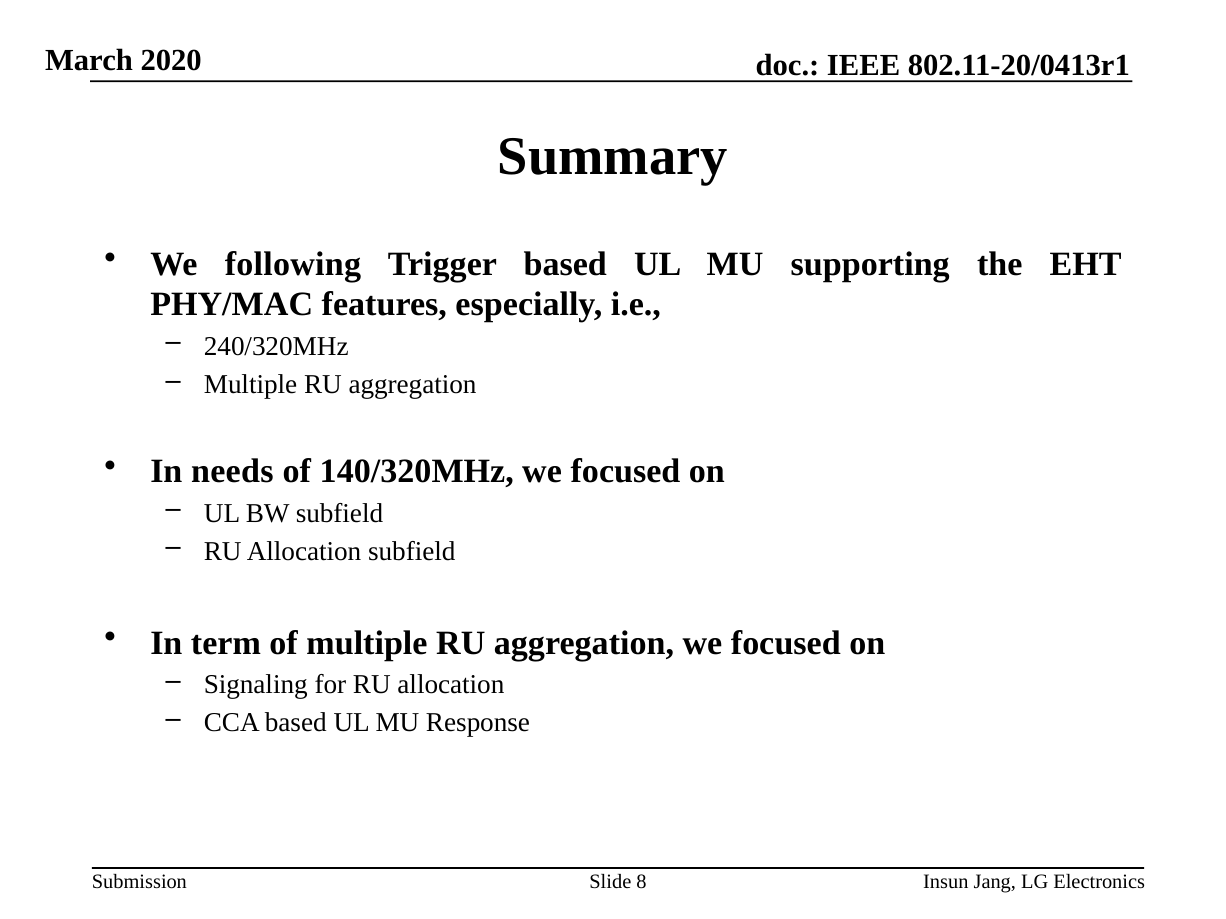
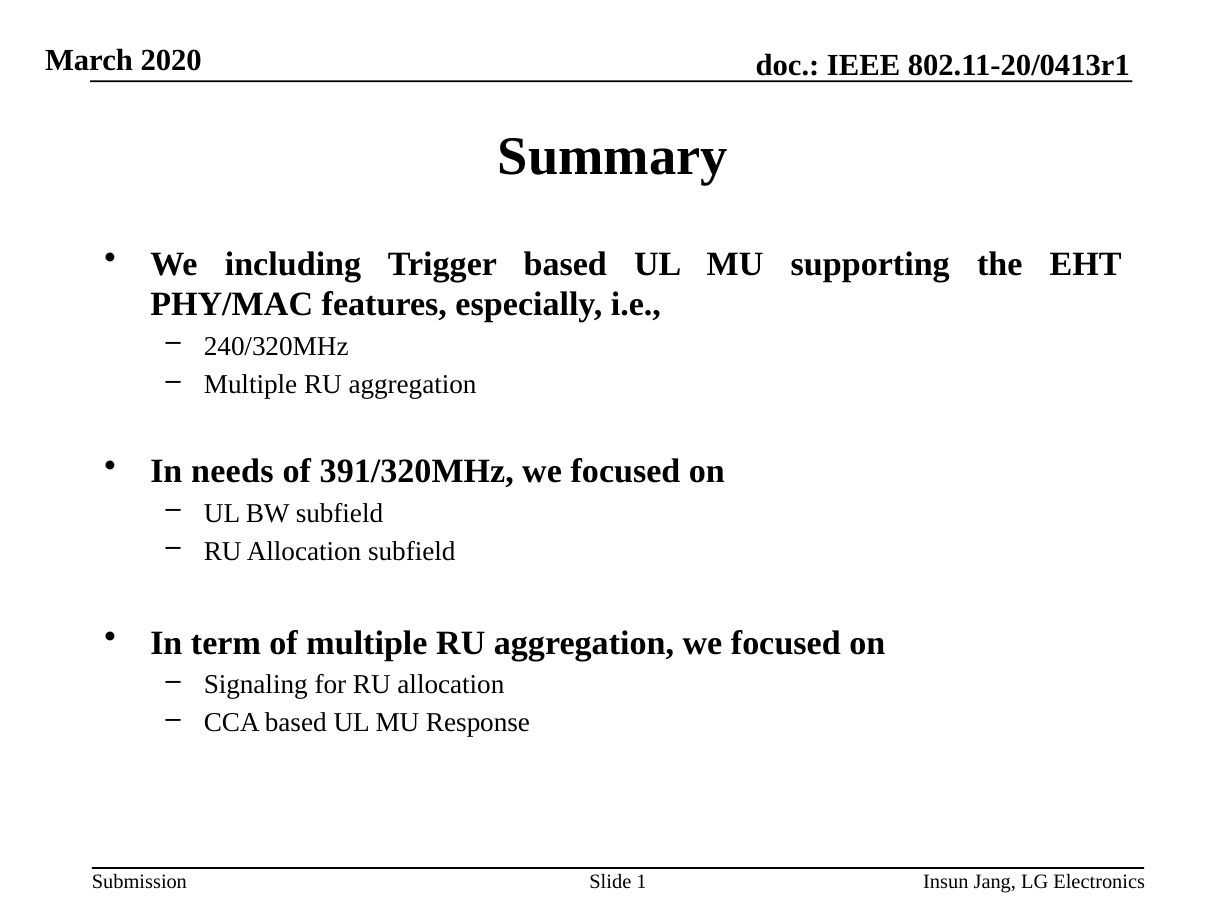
following: following -> including (293, 264)
140/320MHz: 140/320MHz -> 391/320MHz (417, 472)
8: 8 -> 1 (642, 882)
